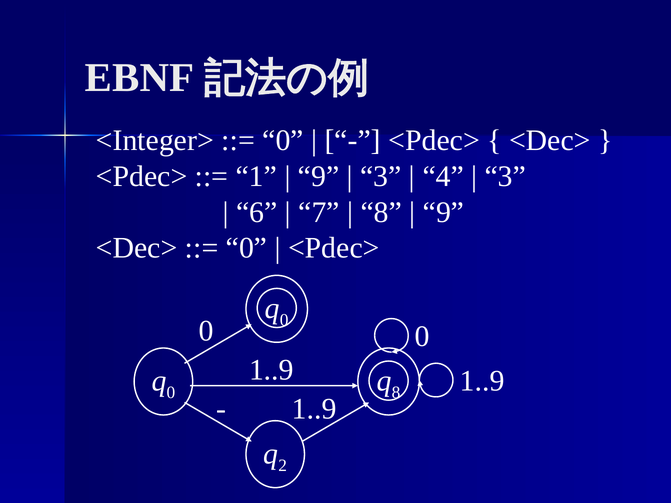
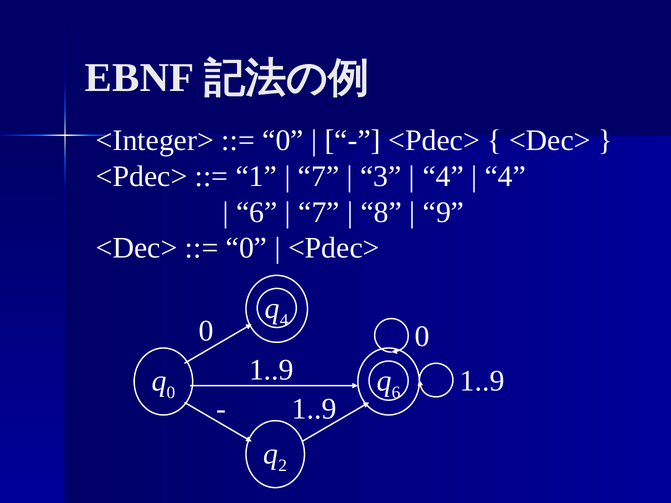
9: 9 -> 7 (319, 176)
3: 3 -> 4 (505, 176)
0: 0 -> 4 (284, 320)
8: 8 -> 6 (396, 393)
